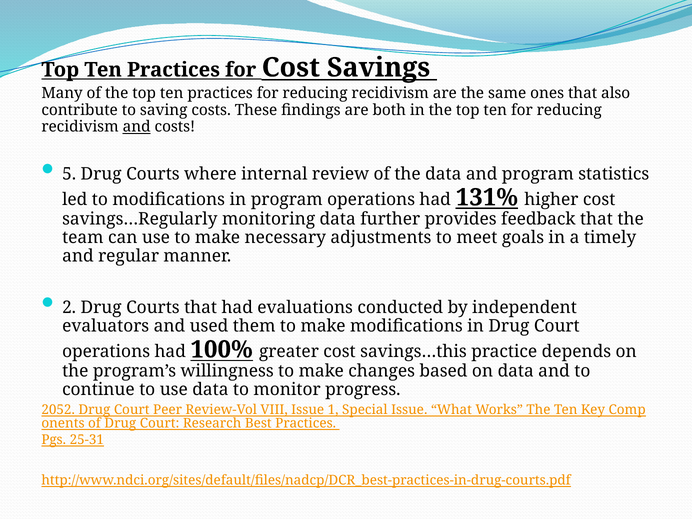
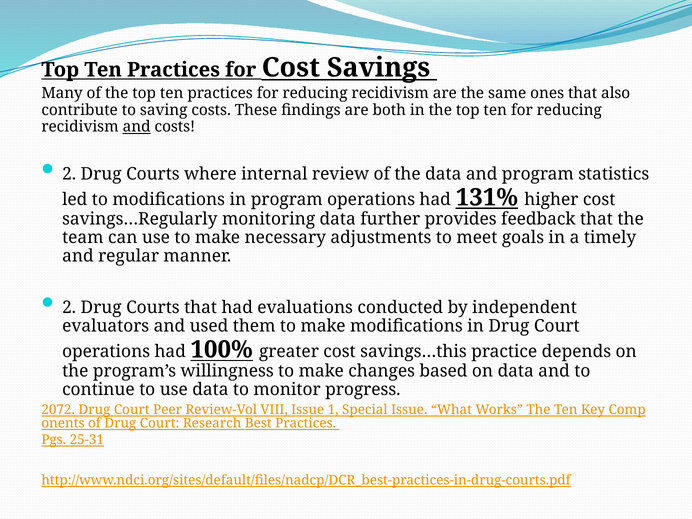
5: 5 -> 2 (69, 174)
2052: 2052 -> 2072 (58, 410)
